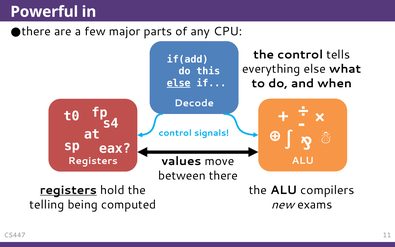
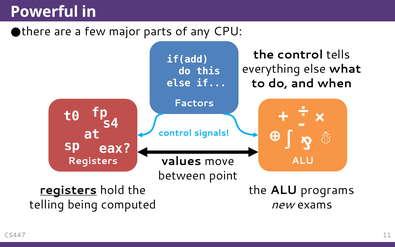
else underline: present -> none (179, 83)
Decode: Decode -> Factors (194, 103)
there: there -> point (223, 175)
compilers: compilers -> programs (327, 190)
